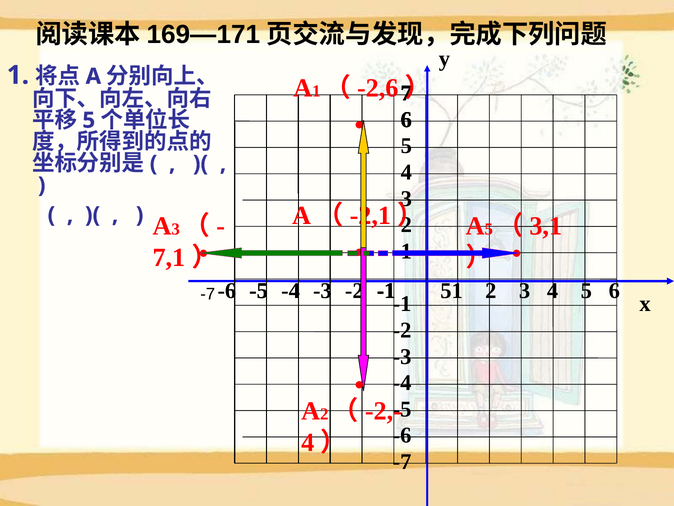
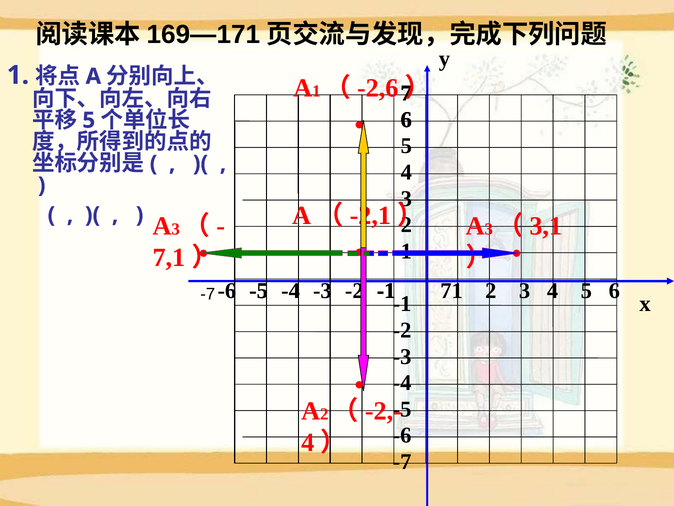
5: 5 -> 3 (489, 229)
5: 5 -> 7 (446, 291)
